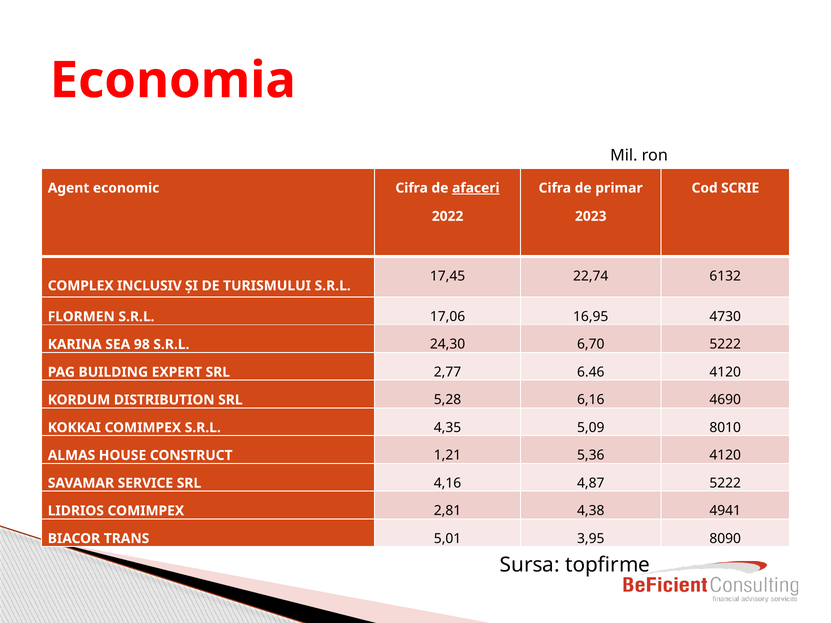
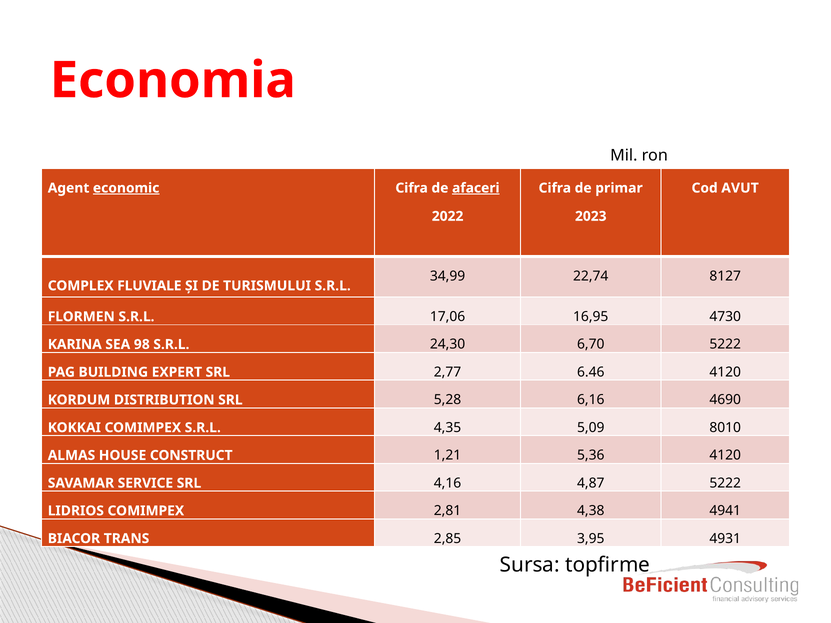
economic underline: none -> present (126, 188)
SCRIE: SCRIE -> AVUT (740, 188)
17,45: 17,45 -> 34,99 (448, 276)
6132: 6132 -> 8127 (725, 276)
INCLUSIV: INCLUSIV -> FLUVIALE (149, 286)
5,01: 5,01 -> 2,85 (448, 539)
8090: 8090 -> 4931 (725, 539)
